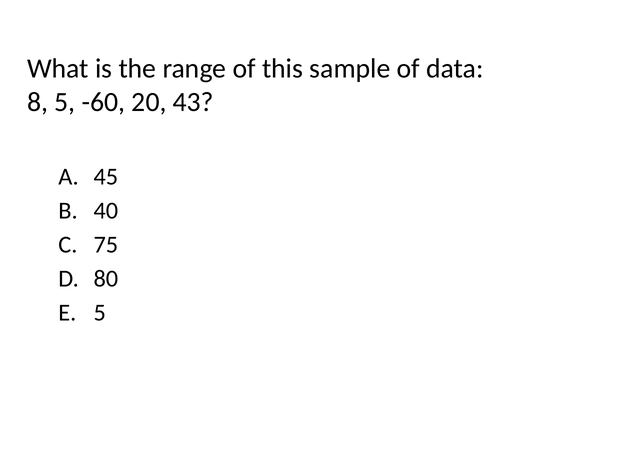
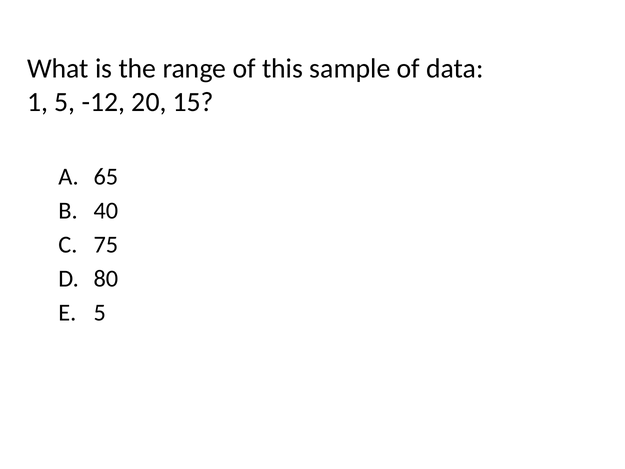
8: 8 -> 1 (38, 102)
-60: -60 -> -12 (103, 102)
43: 43 -> 15 (193, 102)
45: 45 -> 65 (106, 177)
